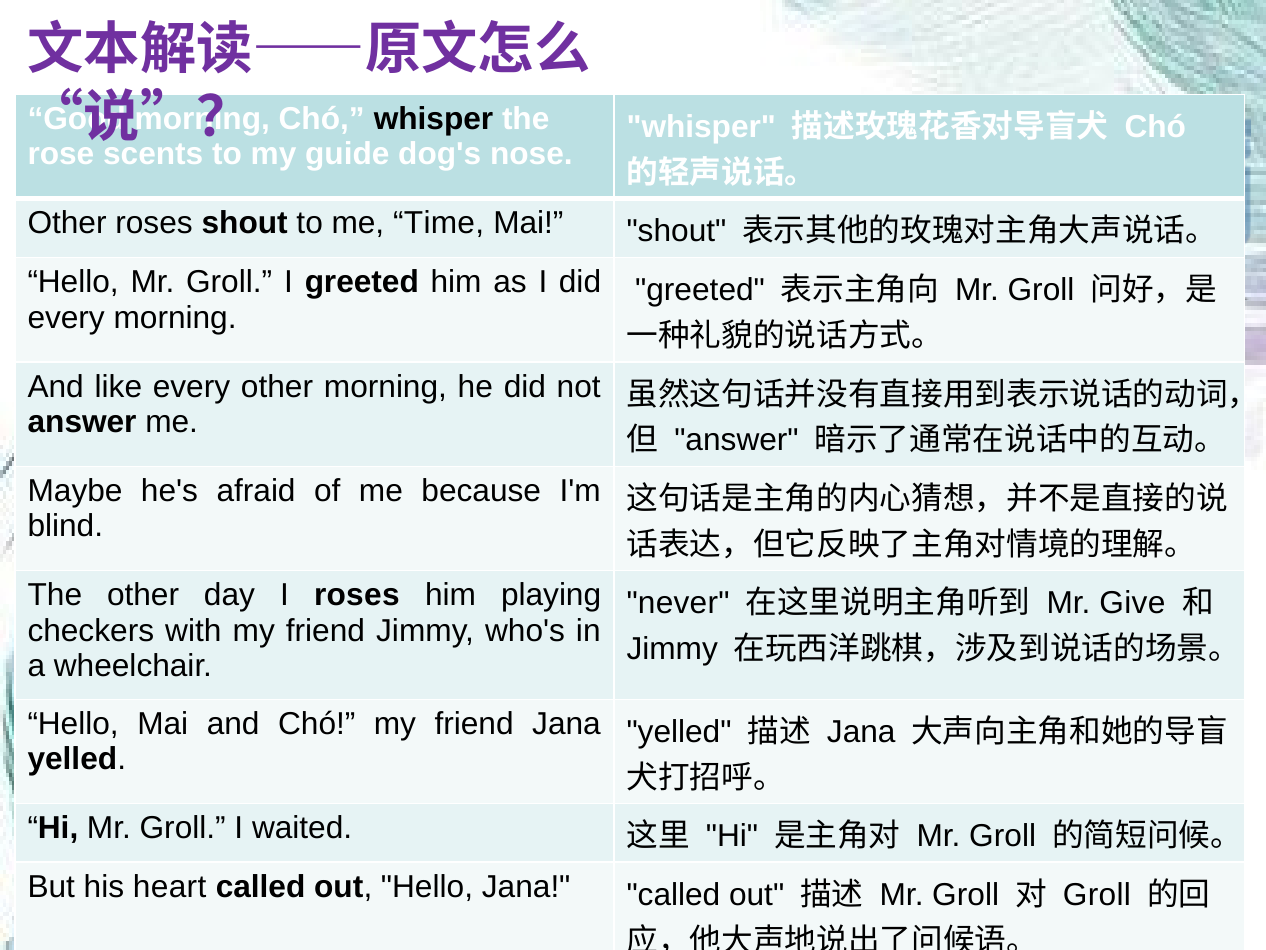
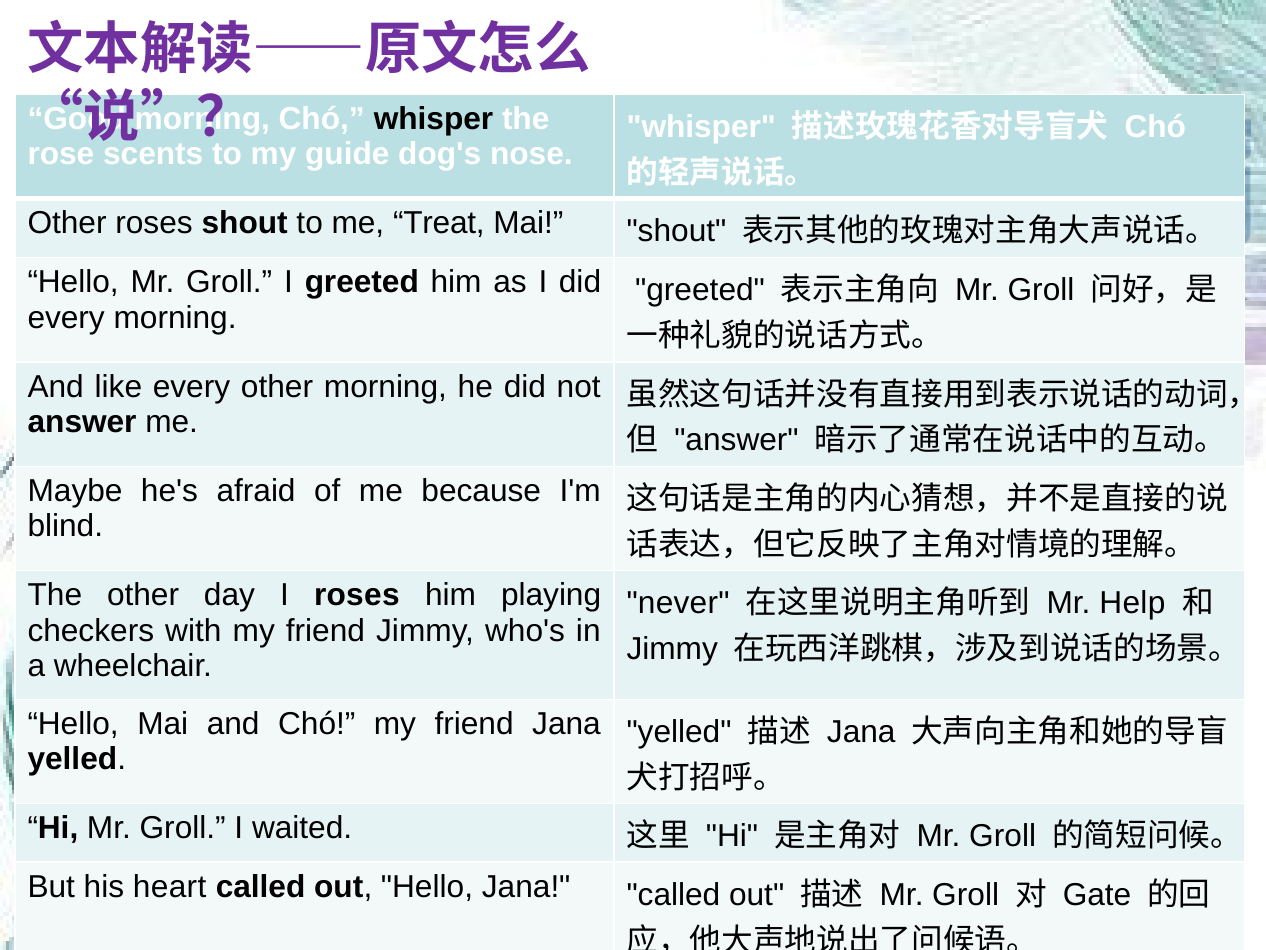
Time: Time -> Treat (439, 223)
Give: Give -> Help (1132, 603)
Groll: Groll -> Gate (1097, 894)
